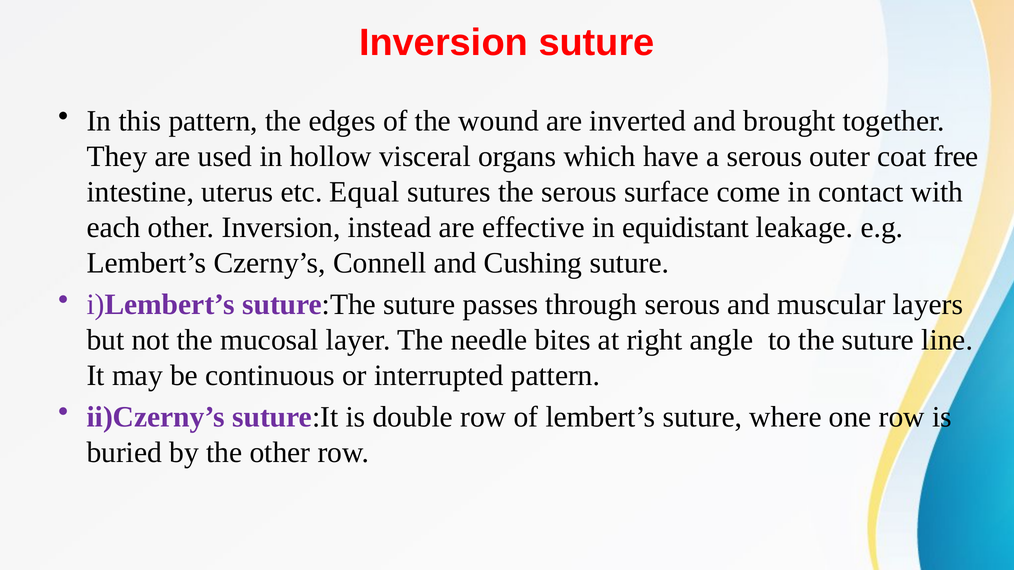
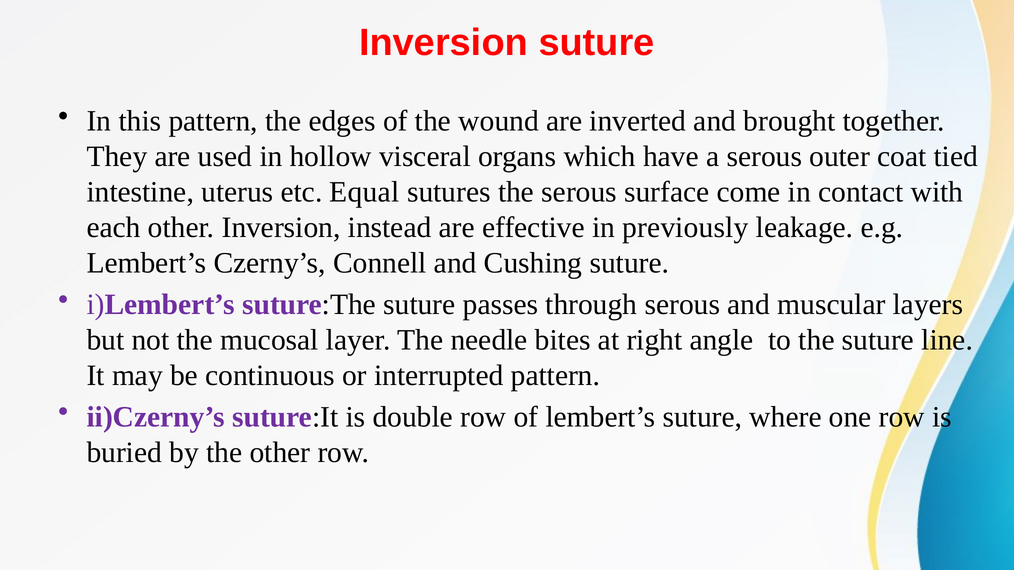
free: free -> tied (956, 157)
equidistant: equidistant -> previously (685, 228)
